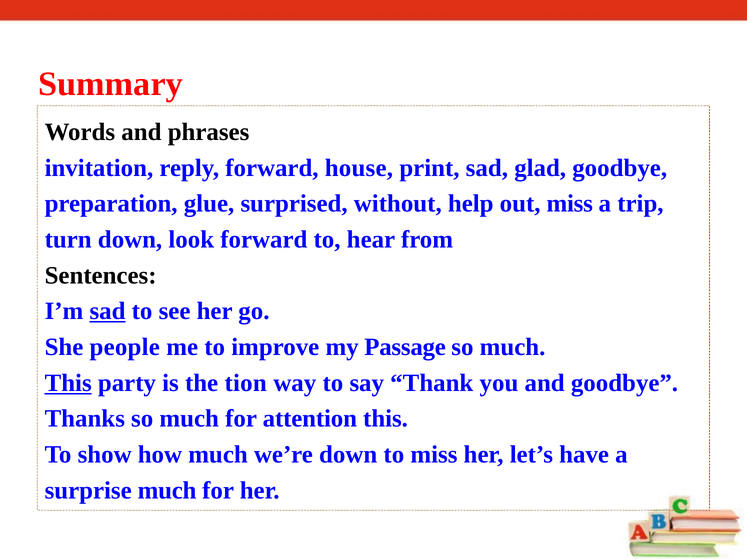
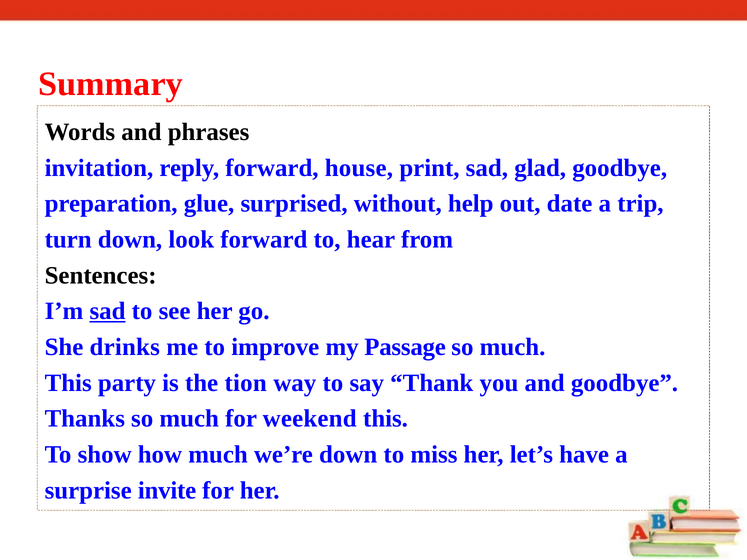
out miss: miss -> date (570, 204)
people: people -> drinks (125, 347)
This underline: present -> none (68, 383)
attention: attention -> weekend (310, 419)
surprise much: much -> invite (167, 491)
